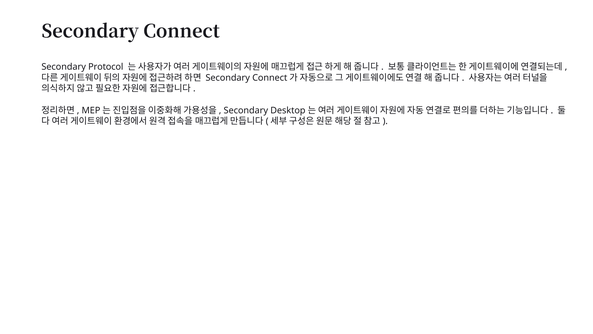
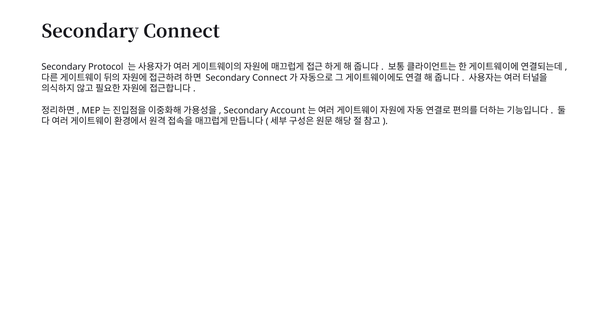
Desktop: Desktop -> Account (288, 110)
